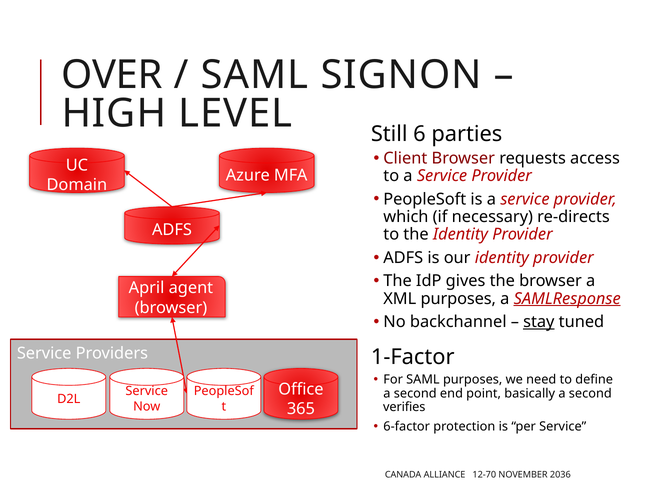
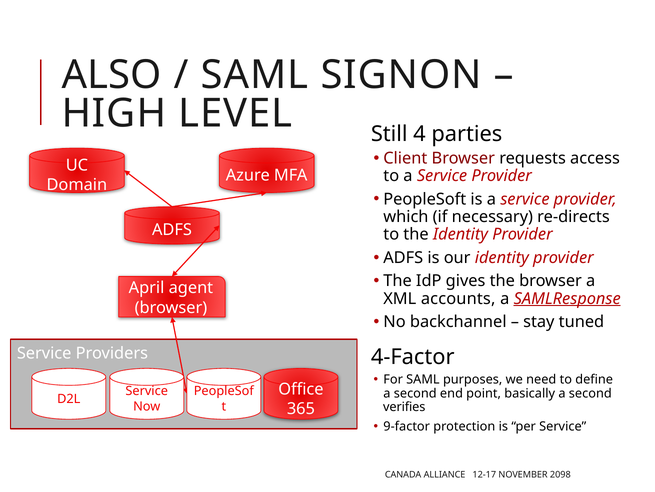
OVER: OVER -> ALSO (112, 75)
6: 6 -> 4 (419, 134)
XML purposes: purposes -> accounts (458, 298)
stay underline: present -> none (539, 321)
1-Factor: 1-Factor -> 4-Factor (413, 357)
6-factor: 6-factor -> 9-factor (407, 426)
12-70: 12-70 -> 12-17 (484, 474)
2036: 2036 -> 2098 (560, 474)
